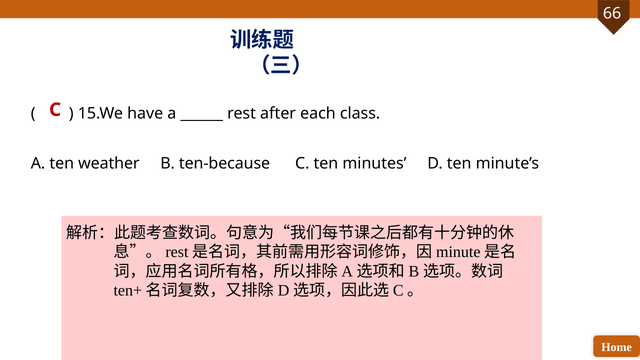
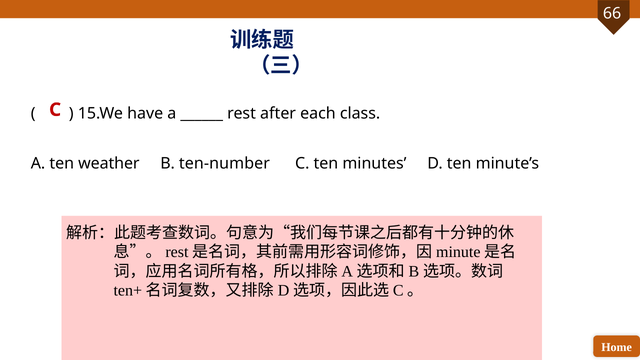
ten-because: ten-because -> ten-number (224, 164)
